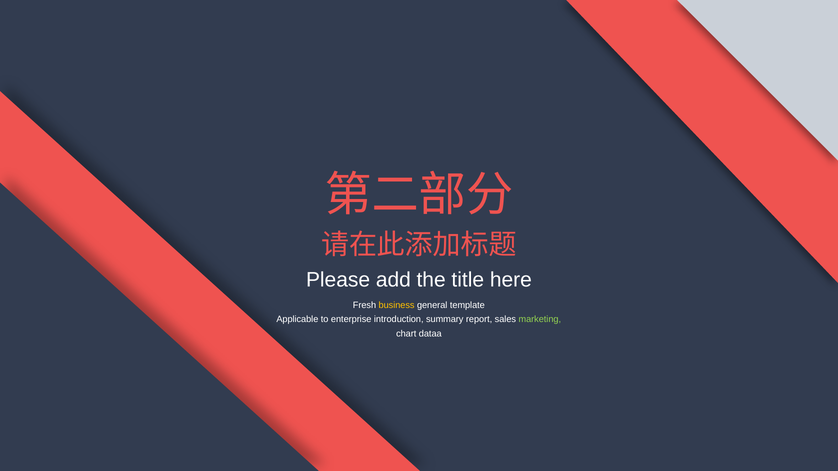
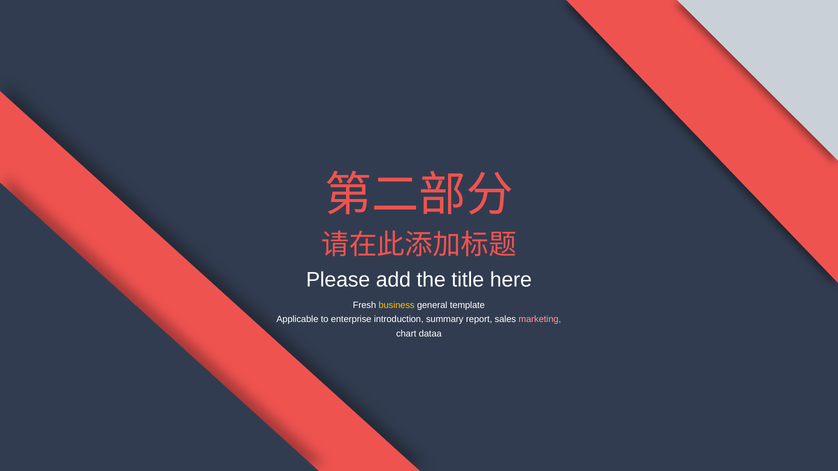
marketing colour: light green -> pink (540, 320)
